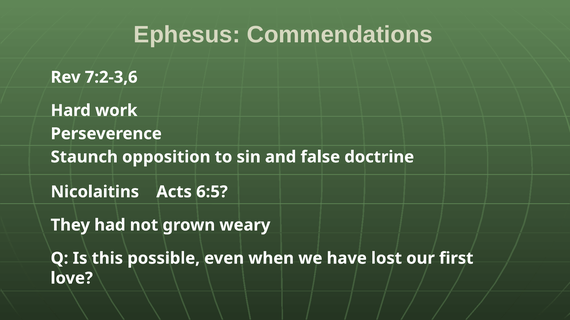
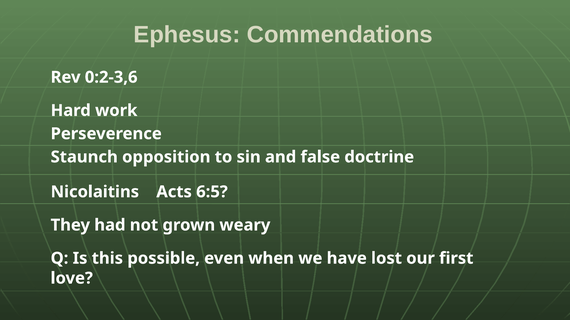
7:2-3,6: 7:2-3,6 -> 0:2-3,6 (111, 77)
